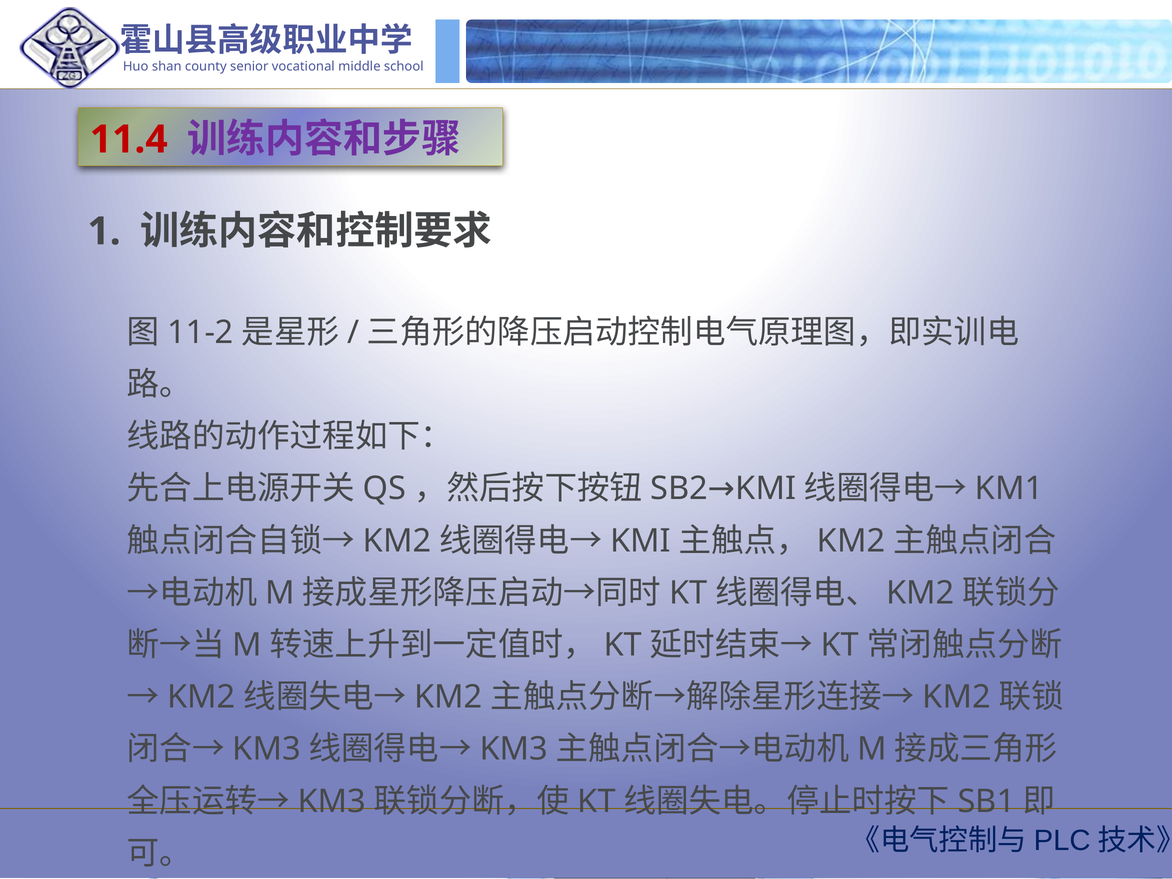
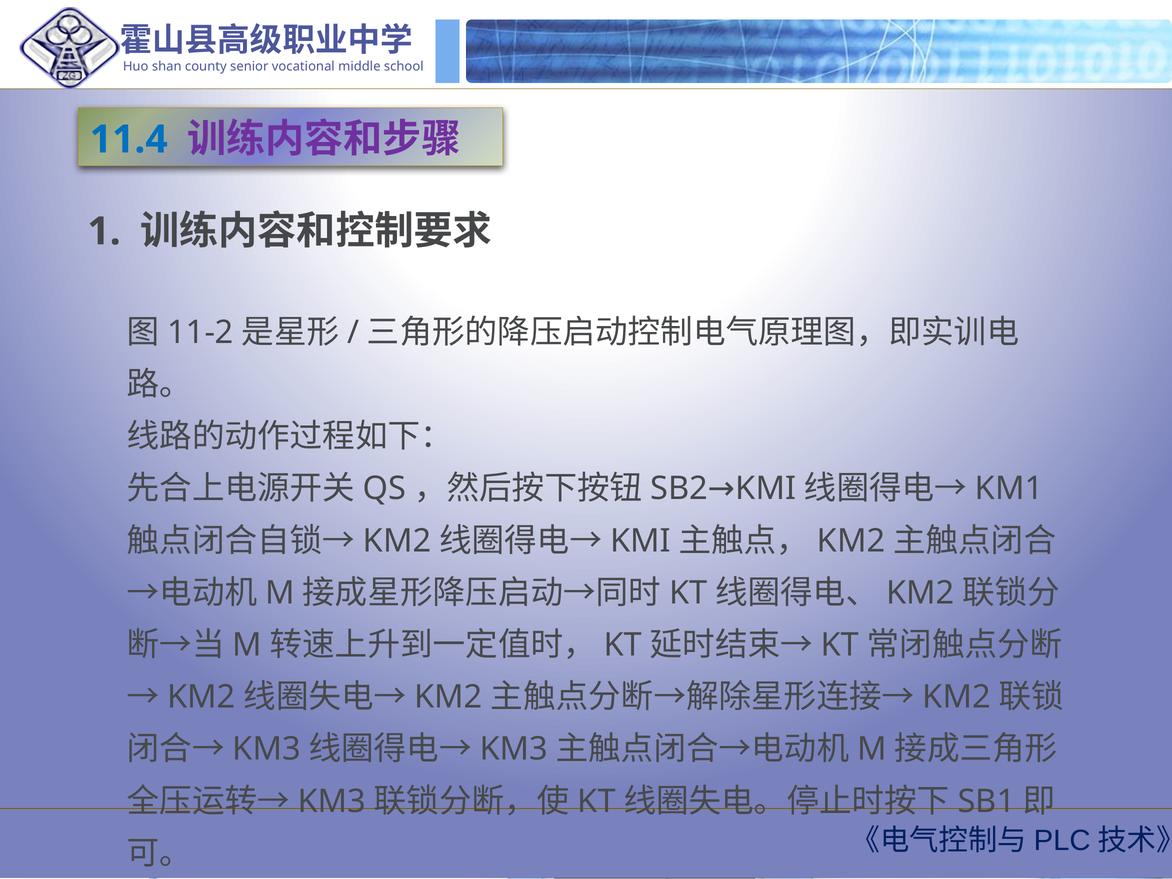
11.4 colour: red -> blue (129, 140)
